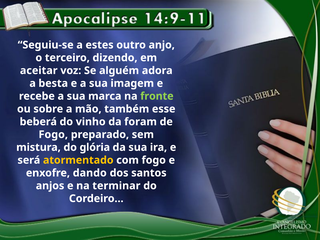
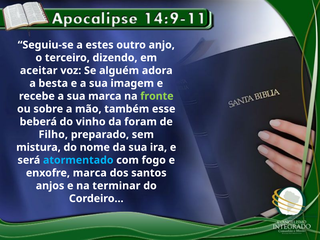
Fogo: Fogo -> Filho (53, 135)
glória: glória -> nome (95, 147)
atormentado colour: yellow -> light blue (78, 160)
enxofre dando: dando -> marca (90, 173)
